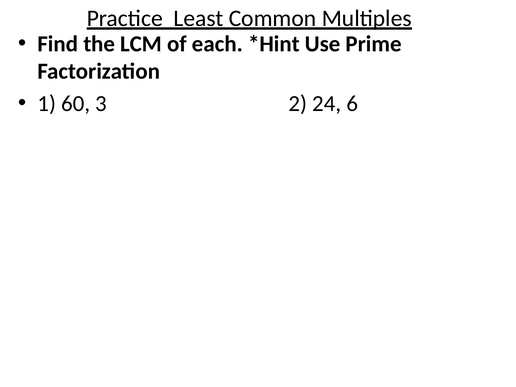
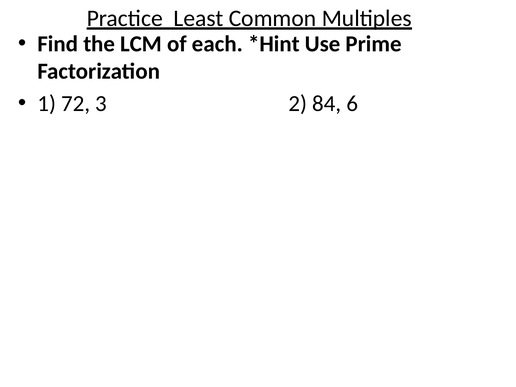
60: 60 -> 72 (76, 103)
24: 24 -> 84 (327, 103)
